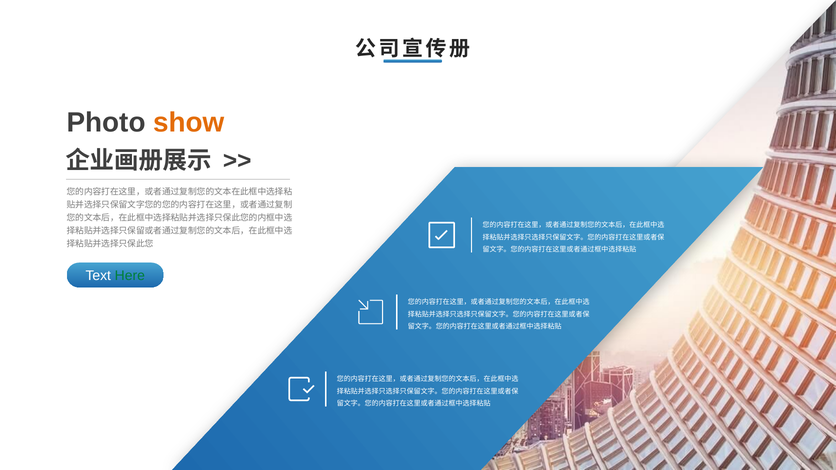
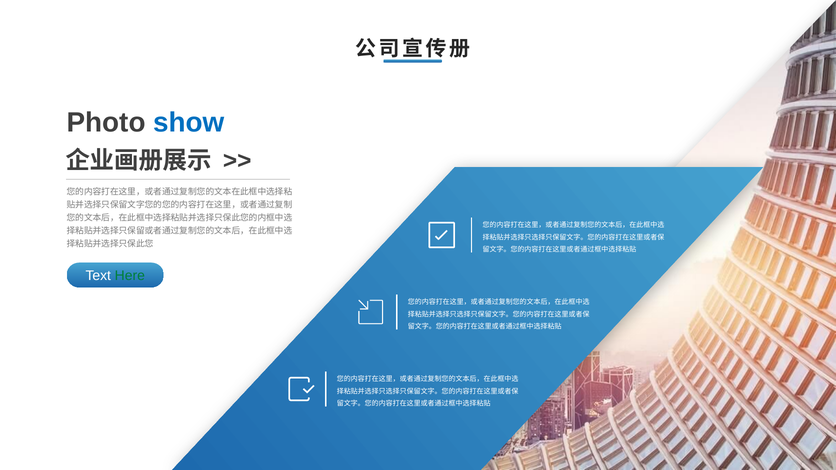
show colour: orange -> blue (189, 123)
